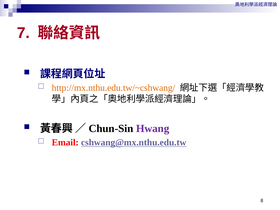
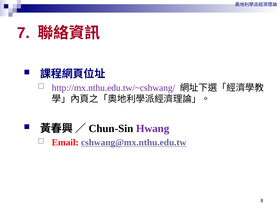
http://mx.nthu.edu.tw/~cshwang/ colour: orange -> purple (113, 88)
